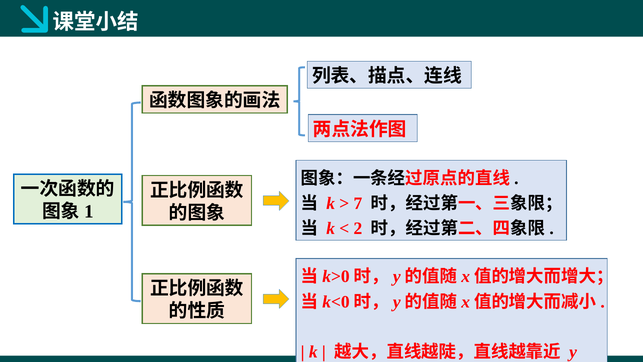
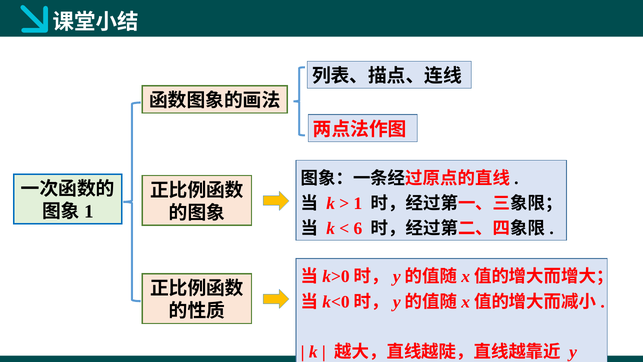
7: 7 -> 1 (358, 203)
2: 2 -> 6 (358, 228)
